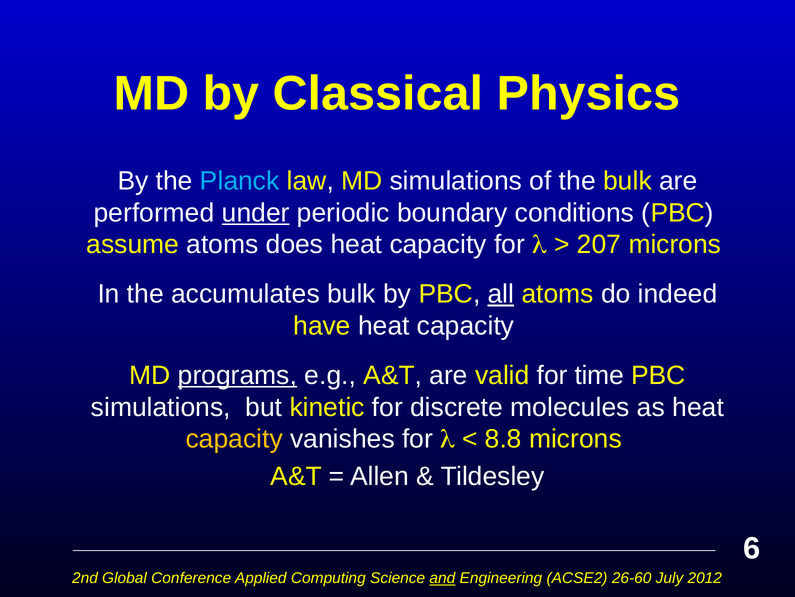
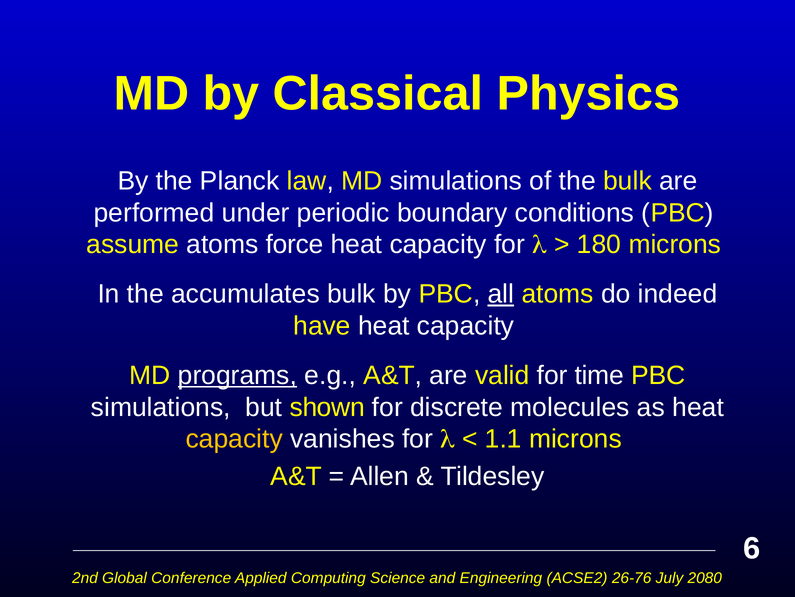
Planck colour: light blue -> white (240, 181)
under underline: present -> none (256, 213)
does: does -> force (295, 244)
207: 207 -> 180 (599, 244)
kinetic: kinetic -> shown (327, 407)
8.8: 8.8 -> 1.1 (503, 439)
and underline: present -> none (442, 577)
26-60: 26-60 -> 26-76 (632, 577)
2012: 2012 -> 2080 (705, 577)
